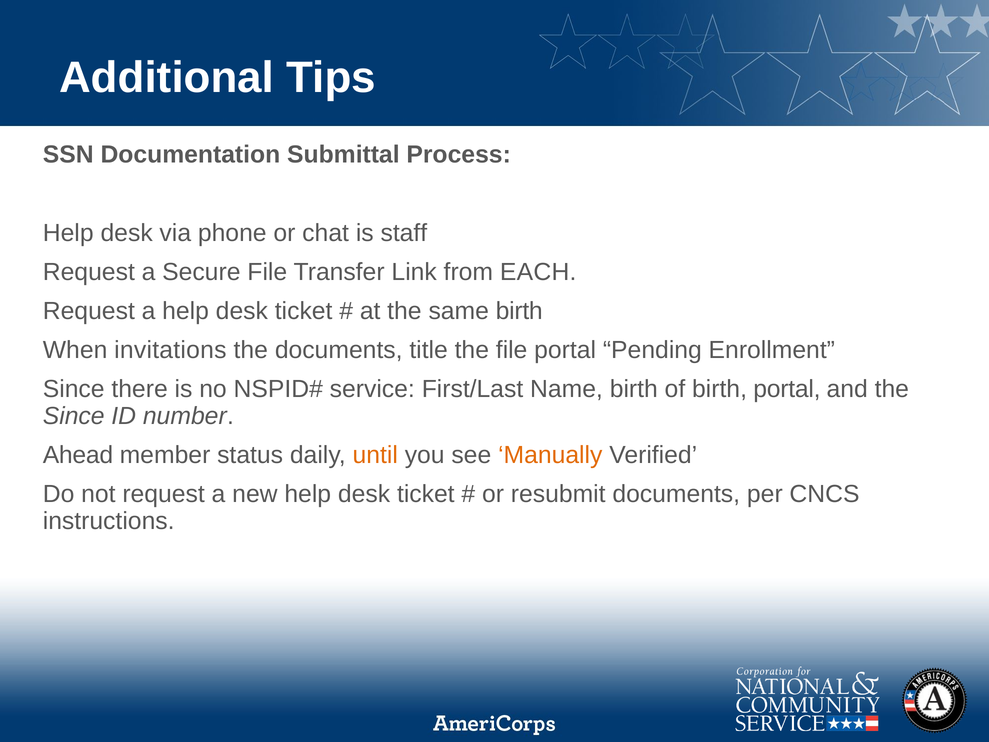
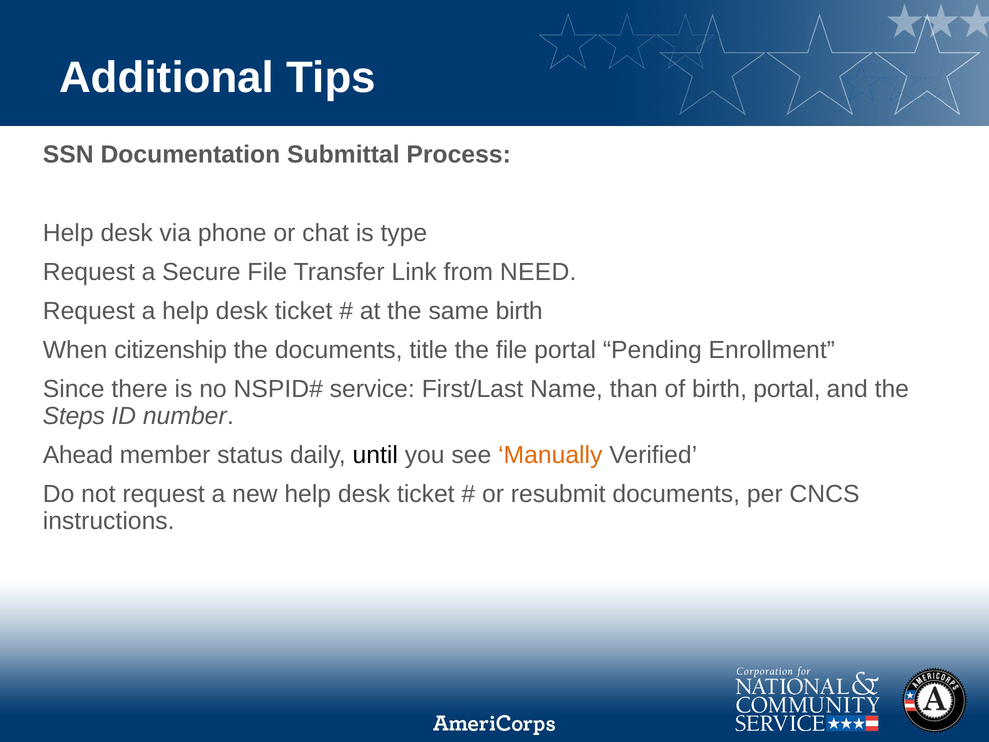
staff: staff -> type (404, 233)
EACH: EACH -> NEED (538, 272)
invitations: invitations -> citizenship (171, 350)
Name birth: birth -> than (634, 389)
Since: Since -> Steps (74, 416)
until colour: orange -> black (375, 455)
